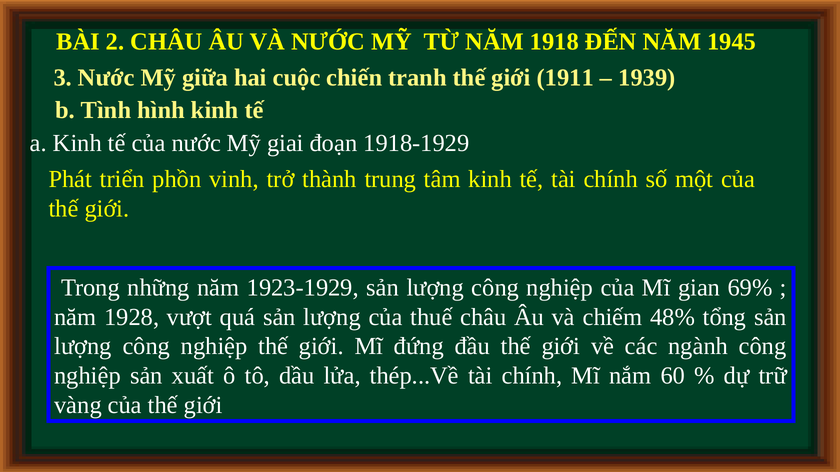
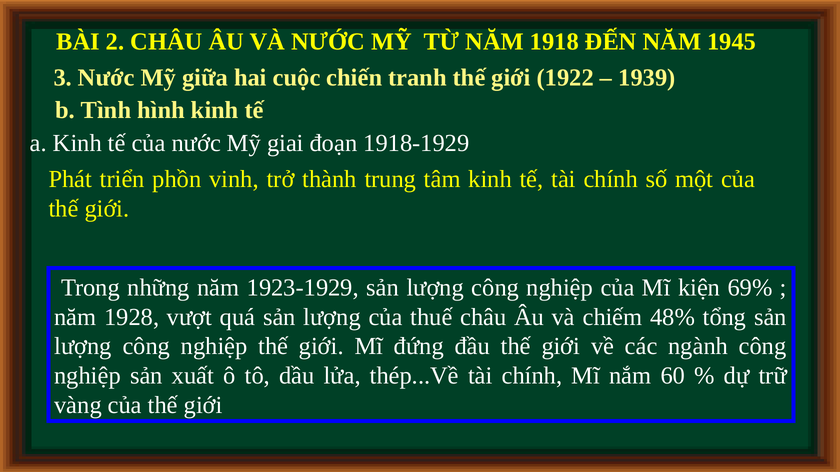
1911: 1911 -> 1922 (565, 78)
gian: gian -> kiện (699, 288)
